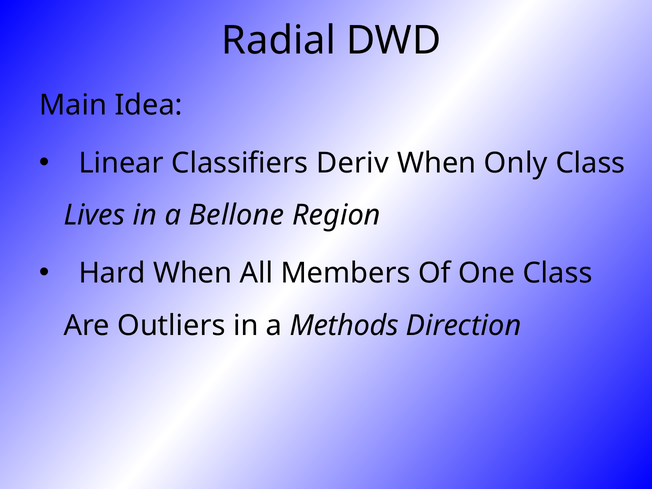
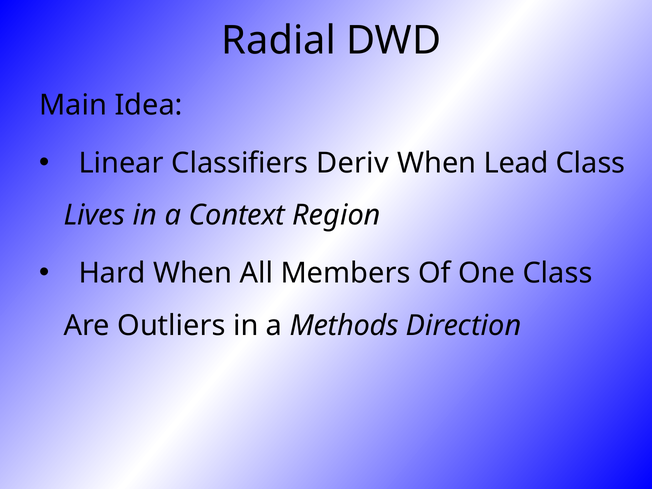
Only: Only -> Lead (516, 163)
Bellone: Bellone -> Context (237, 215)
